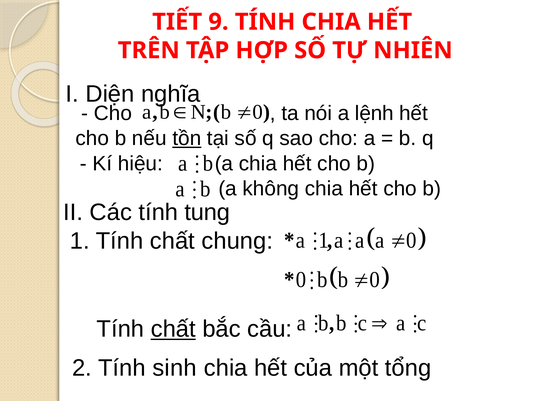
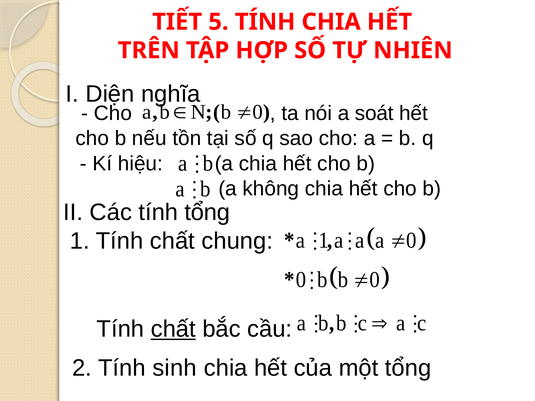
9: 9 -> 5 (218, 22)
lệnh: lệnh -> soát (374, 114)
tồn underline: present -> none (187, 139)
tính tung: tung -> tổng (207, 212)
